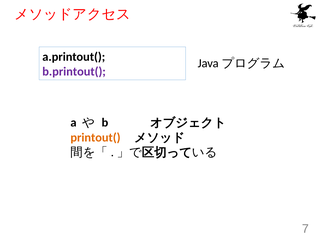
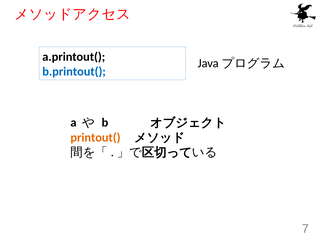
b.printout( colour: purple -> blue (74, 72)
